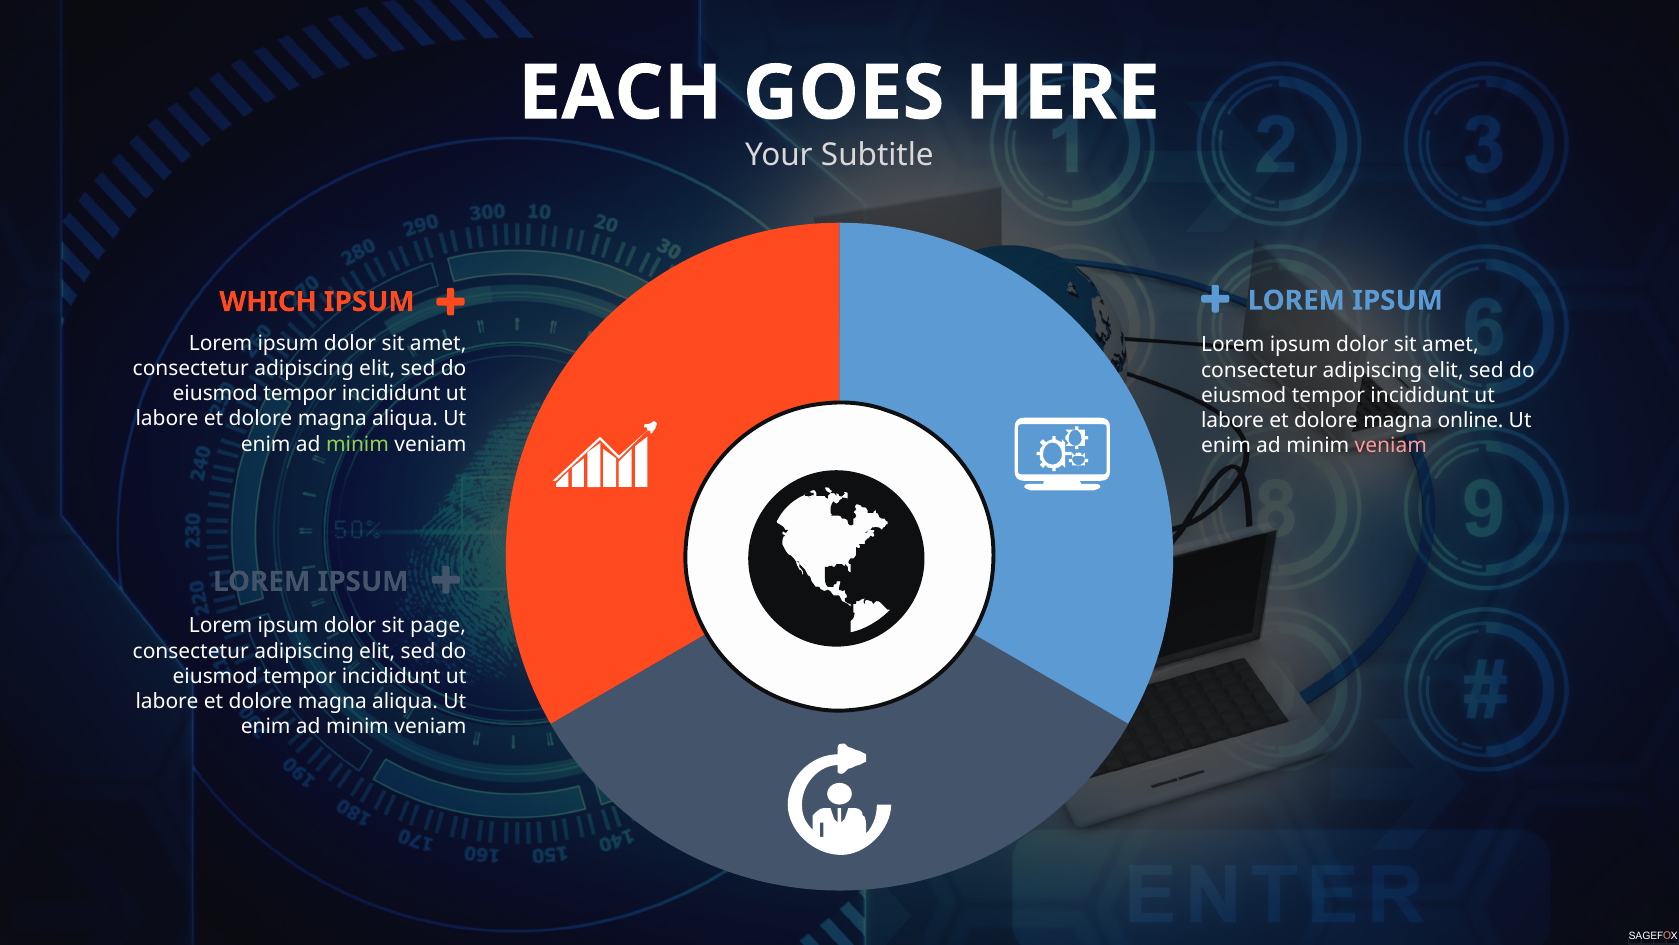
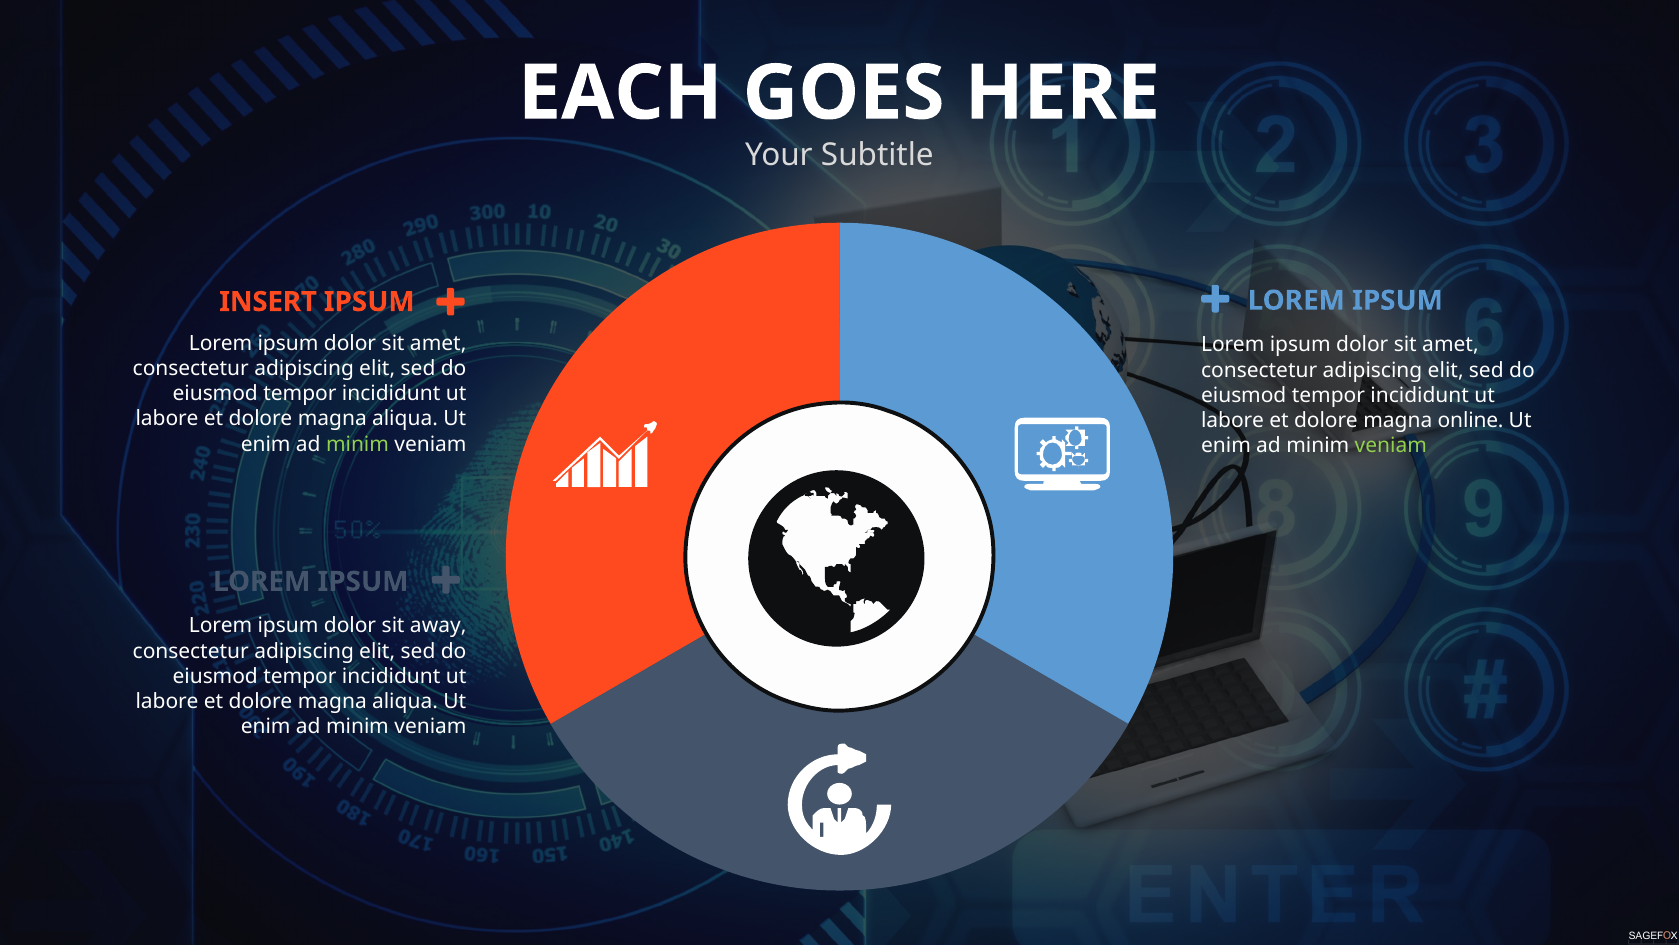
WHICH: WHICH -> INSERT (268, 302)
veniam colour: pink -> light green (1391, 445)
page: page -> away (438, 626)
